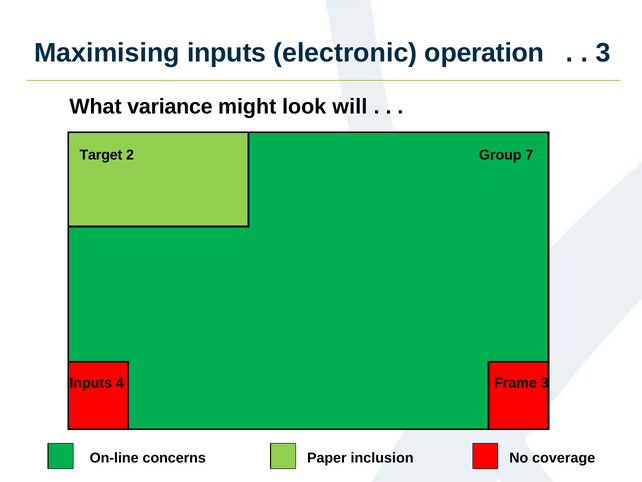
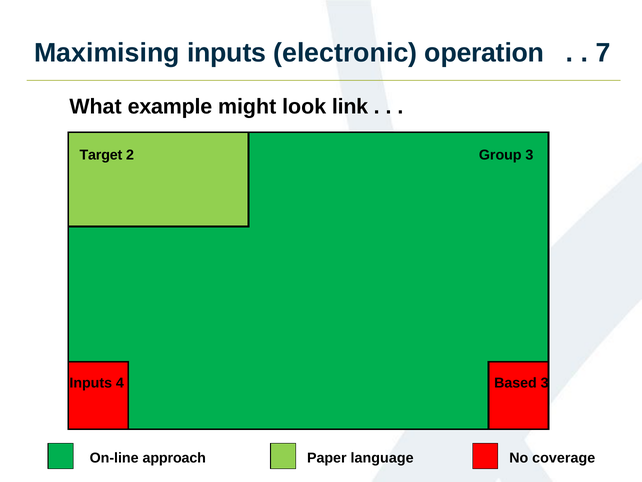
3: 3 -> 7 (603, 53)
variance: variance -> example (170, 107)
will: will -> link (350, 107)
Group 7: 7 -> 3 (529, 155)
Frame: Frame -> Based (515, 383)
concerns: concerns -> approach (174, 458)
inclusion: inclusion -> language (382, 458)
